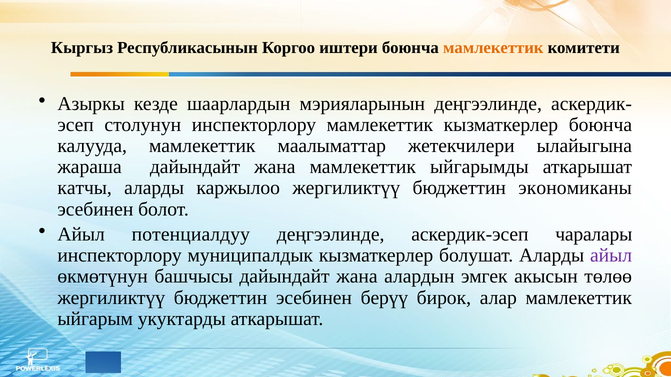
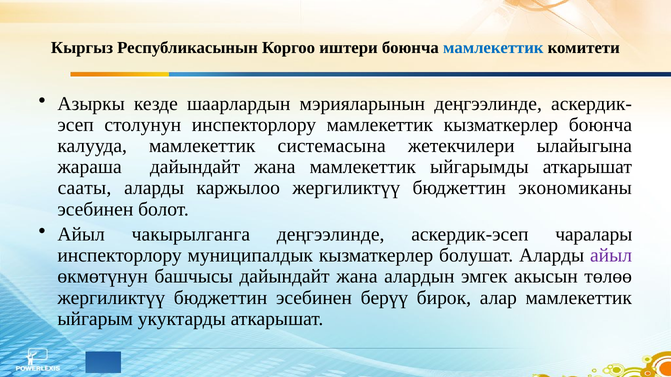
мамлекеттик colour: orange -> blue (493, 48)
маалыматтар: маалыматтар -> системасына (332, 146)
катчы: катчы -> сааты (84, 188)
потенциалдуу: потенциалдуу -> чакырылганга (191, 235)
